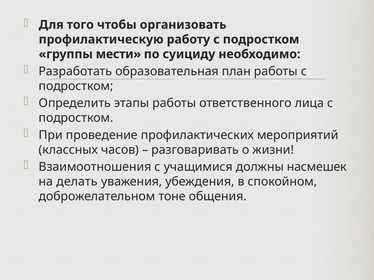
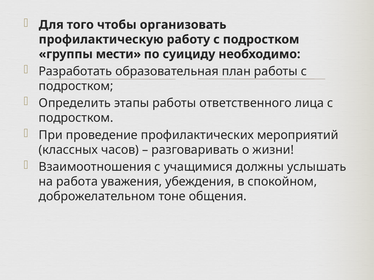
насмешек: насмешек -> услышать (317, 167)
делать: делать -> работа (77, 182)
